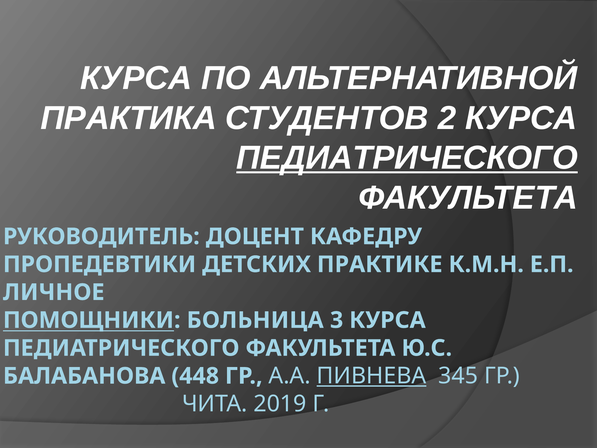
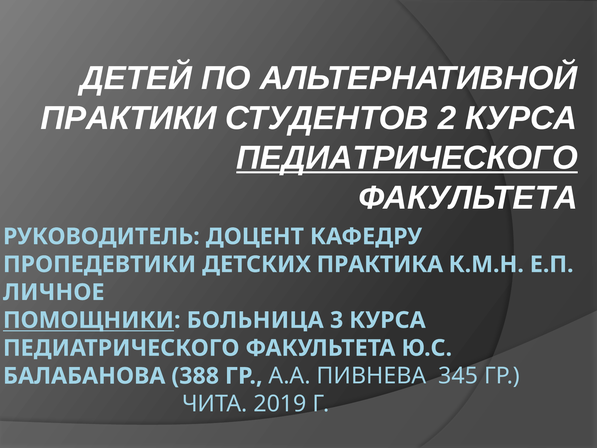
КУРСА: КУРСА -> ДЕТЕЙ (136, 78)
ПРАКТИКА: ПРАКТИКА -> ПРАКТИКИ (129, 118)
ПРАКТИКЕ: ПРАКТИКЕ -> ПРАКТИКА (380, 264)
448: 448 -> 388 (195, 376)
ПИВНЕВА underline: present -> none (371, 376)
